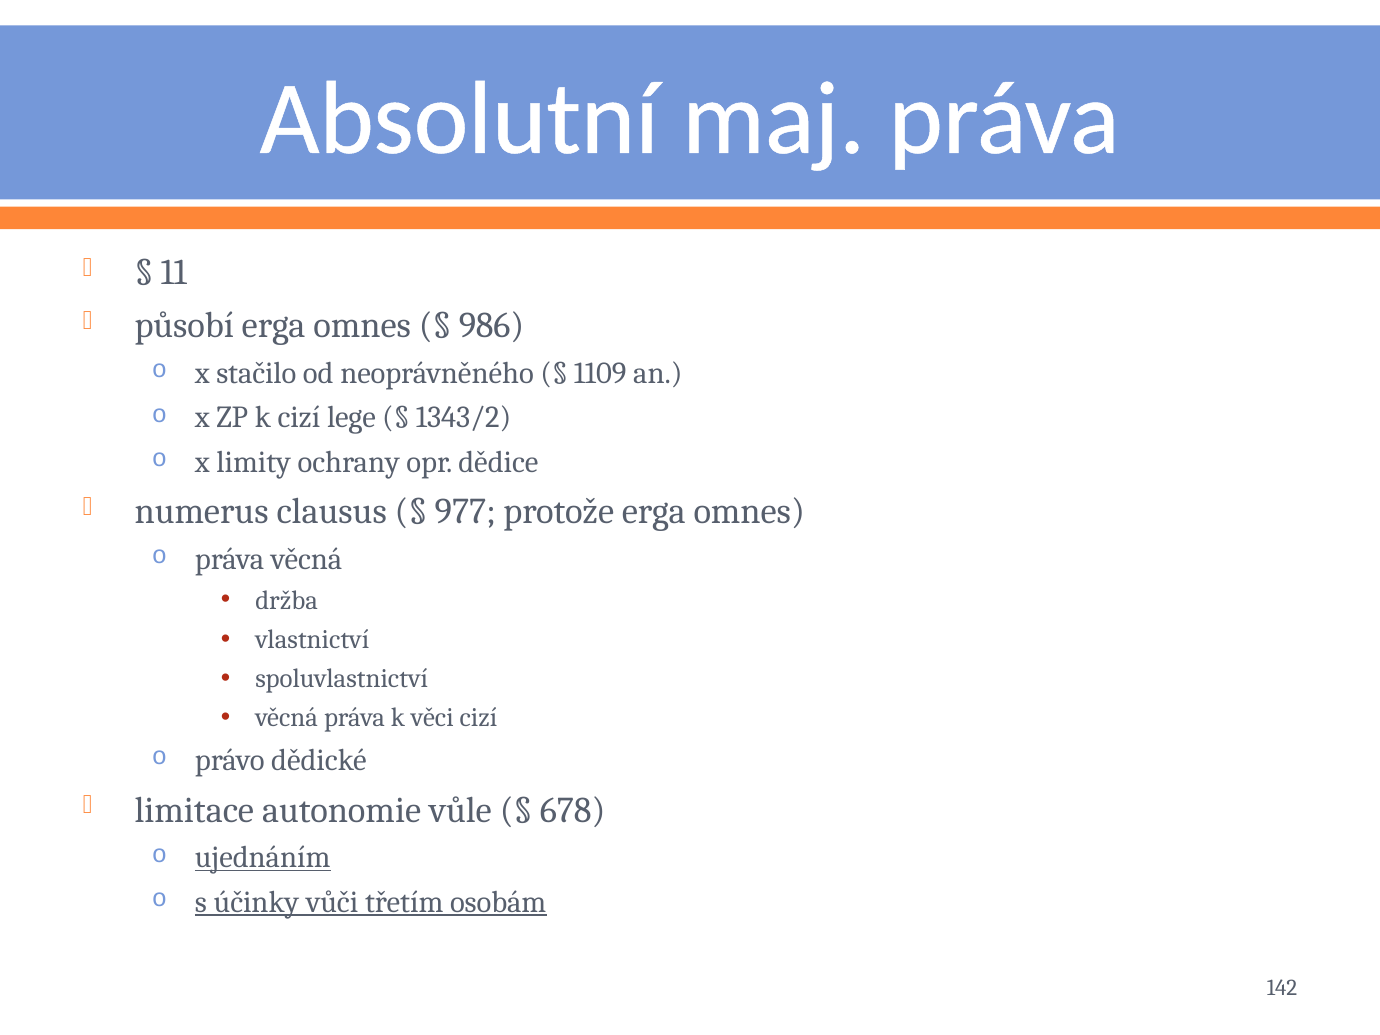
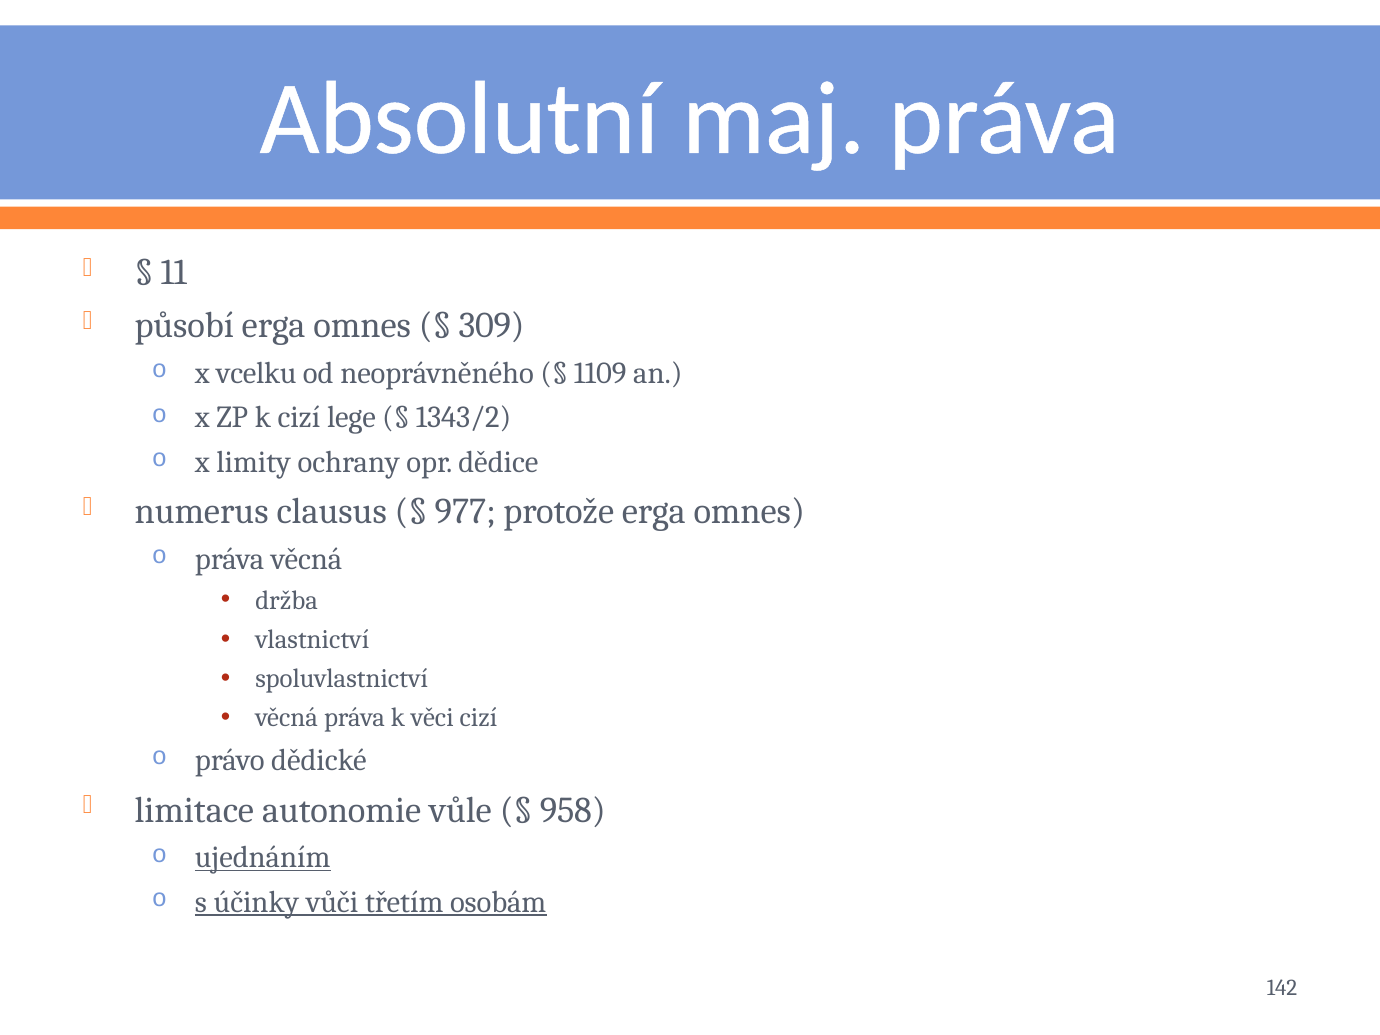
986: 986 -> 309 (492, 326)
stačilo: stačilo -> vcelku (256, 373)
678: 678 -> 958 (573, 810)
